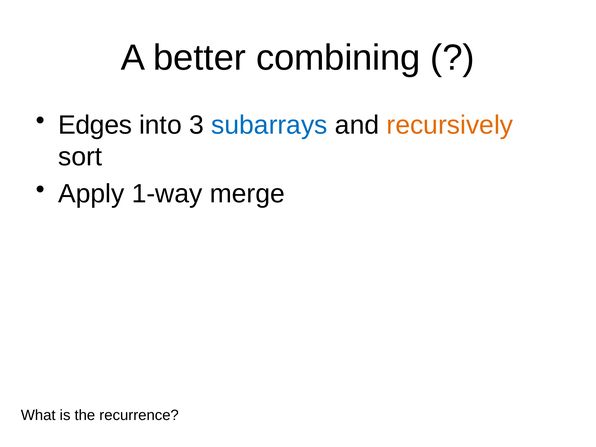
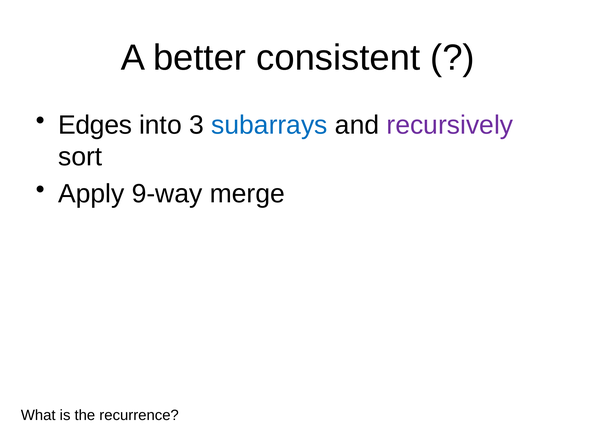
combining: combining -> consistent (338, 58)
recursively colour: orange -> purple (450, 125)
1-way: 1-way -> 9-way (167, 194)
